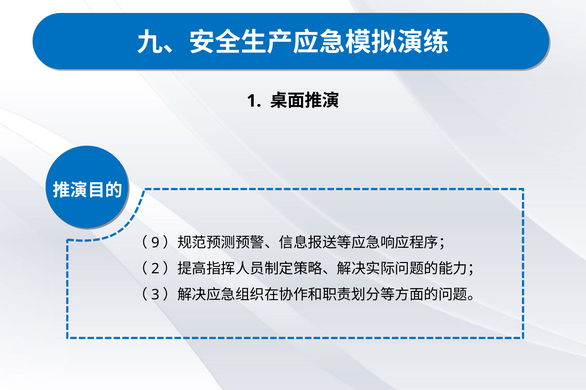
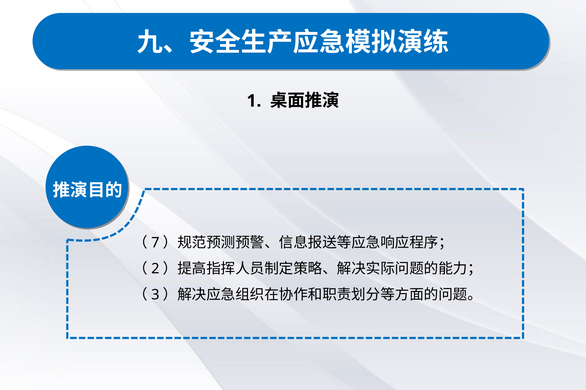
9: 9 -> 7 (155, 243)
